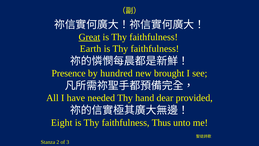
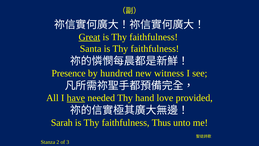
Earth: Earth -> Santa (91, 49)
brought: brought -> witness (169, 73)
have underline: none -> present (76, 98)
dear: dear -> love (165, 98)
Eight: Eight -> Sarah (62, 122)
